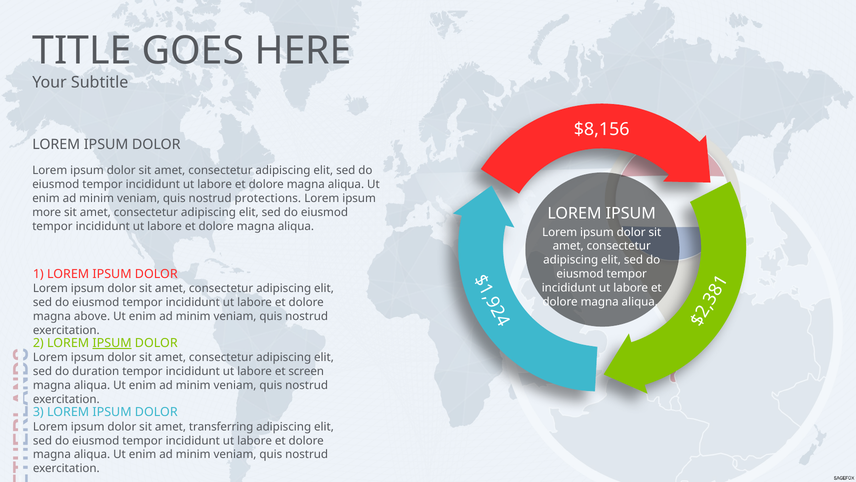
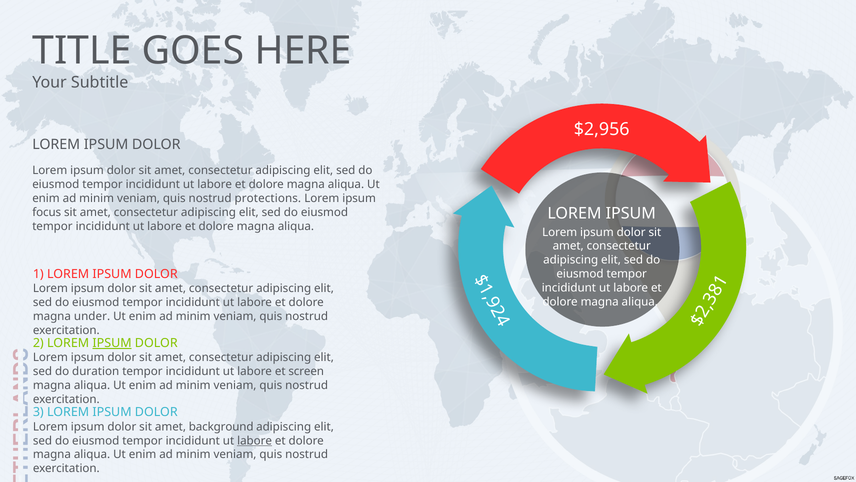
$8,156: $8,156 -> $2,956 (602, 129)
more: more -> focus (47, 212)
above: above -> under (92, 316)
transferring: transferring -> background (221, 426)
labore underline: none -> present (255, 440)
